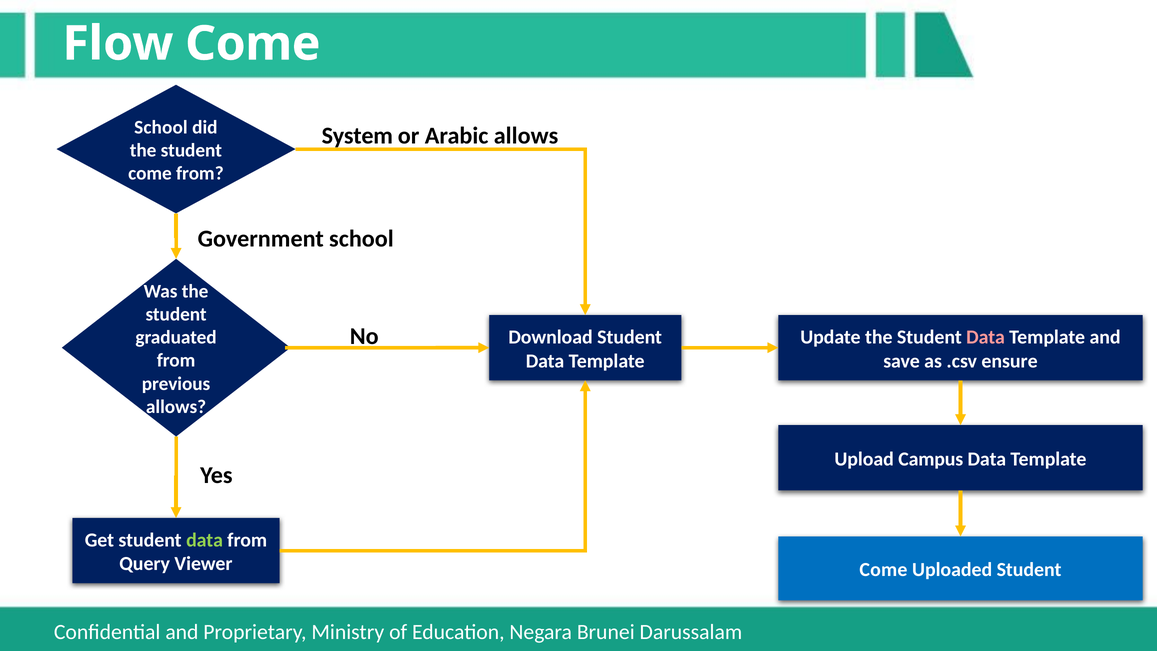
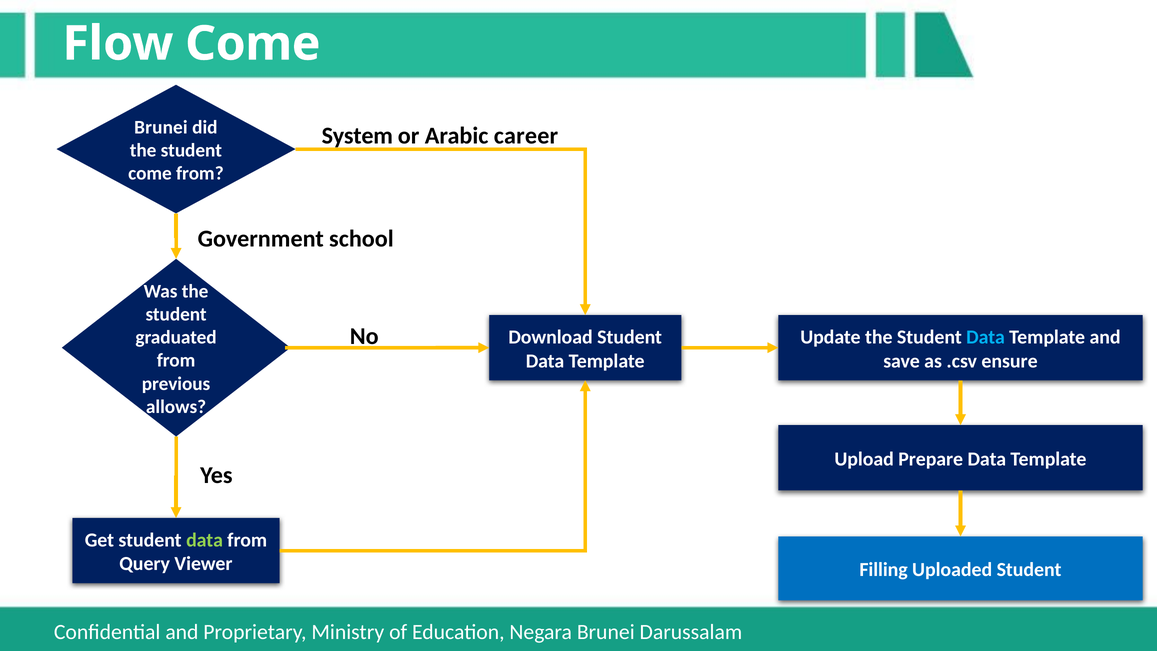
School: School -> Brunei (161, 127)
Arabic allows: allows -> career (526, 136)
Data colour: pink -> light blue (986, 337)
Campus: Campus -> Prepare (931, 459)
Come: Come -> Filling (884, 570)
